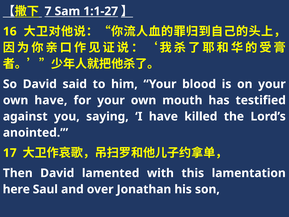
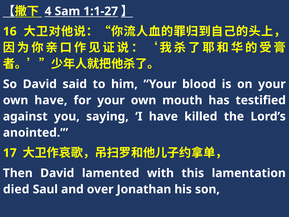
7: 7 -> 4 (48, 11)
here: here -> died (16, 189)
